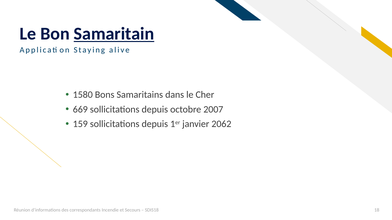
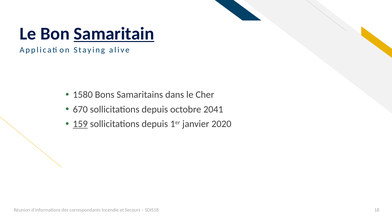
669: 669 -> 670 (80, 110)
2007: 2007 -> 2041 (213, 110)
159 underline: none -> present (80, 124)
2062: 2062 -> 2020 (221, 124)
